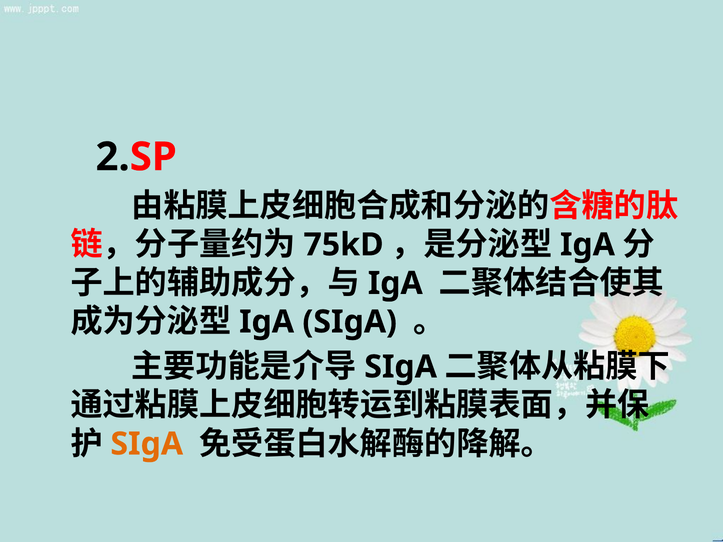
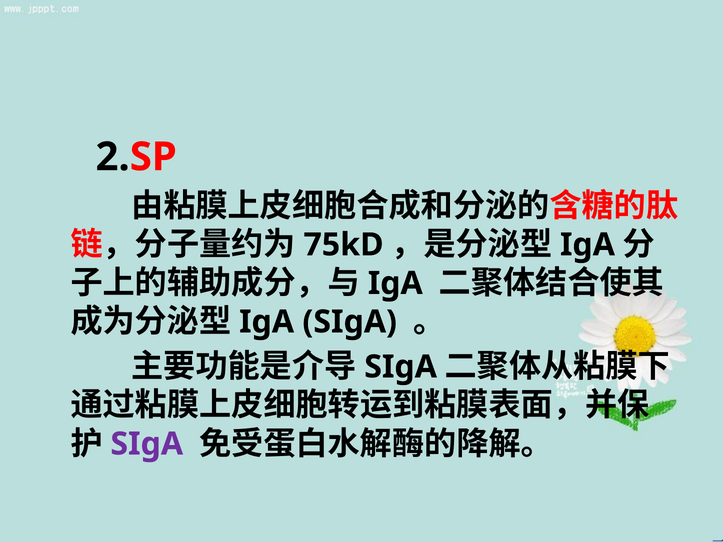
SIgA colour: orange -> purple (147, 444)
